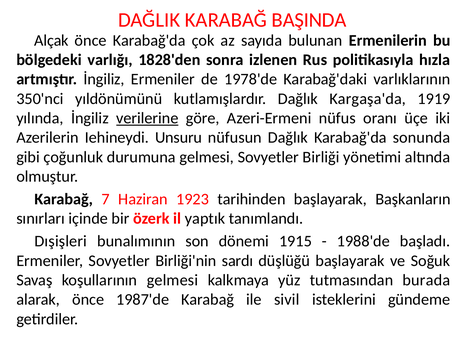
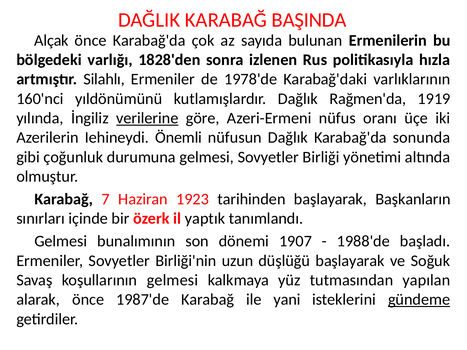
artmıştır İngiliz: İngiliz -> Silahlı (104, 79)
350'nci: 350'nci -> 160'nci (40, 99)
Kargaşa'da: Kargaşa'da -> Rağmen'da (368, 99)
Unsuru: Unsuru -> Önemli (179, 138)
Dışişleri: Dışişleri -> Gelmesi (61, 241)
1915: 1915 -> 1907 (295, 241)
sardı: sardı -> uzun (238, 261)
burada: burada -> yapılan (426, 280)
sivil: sivil -> yani (287, 300)
gündeme underline: none -> present (419, 300)
